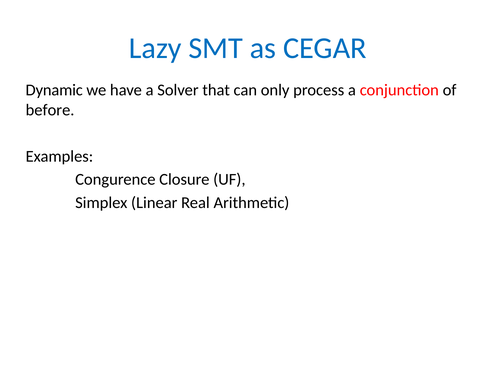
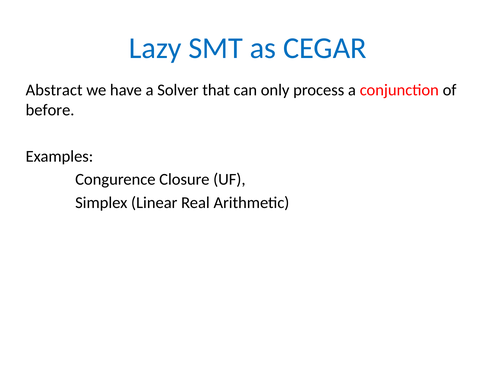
Dynamic: Dynamic -> Abstract (54, 90)
